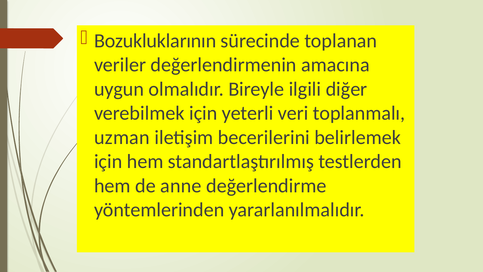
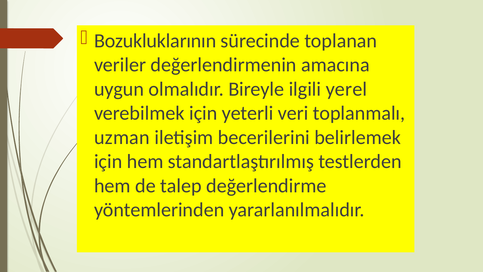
diğer: diğer -> yerel (346, 89)
anne: anne -> talep (181, 186)
